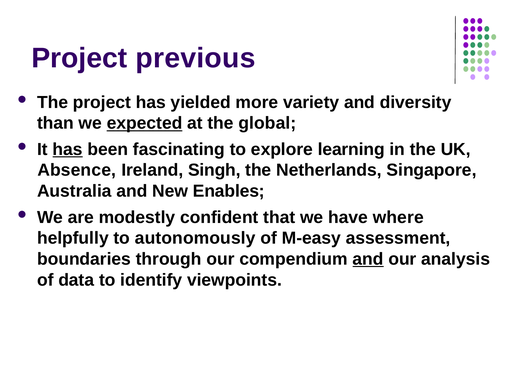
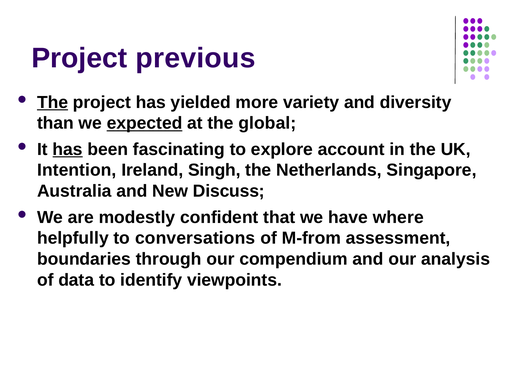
The underline: none -> present (53, 102)
learning: learning -> account (351, 149)
Absence: Absence -> Intention (77, 170)
Enables: Enables -> Discuss (229, 191)
autonomously: autonomously -> conversations (195, 238)
M-easy: M-easy -> M-from (311, 238)
and underline: present -> none (368, 259)
